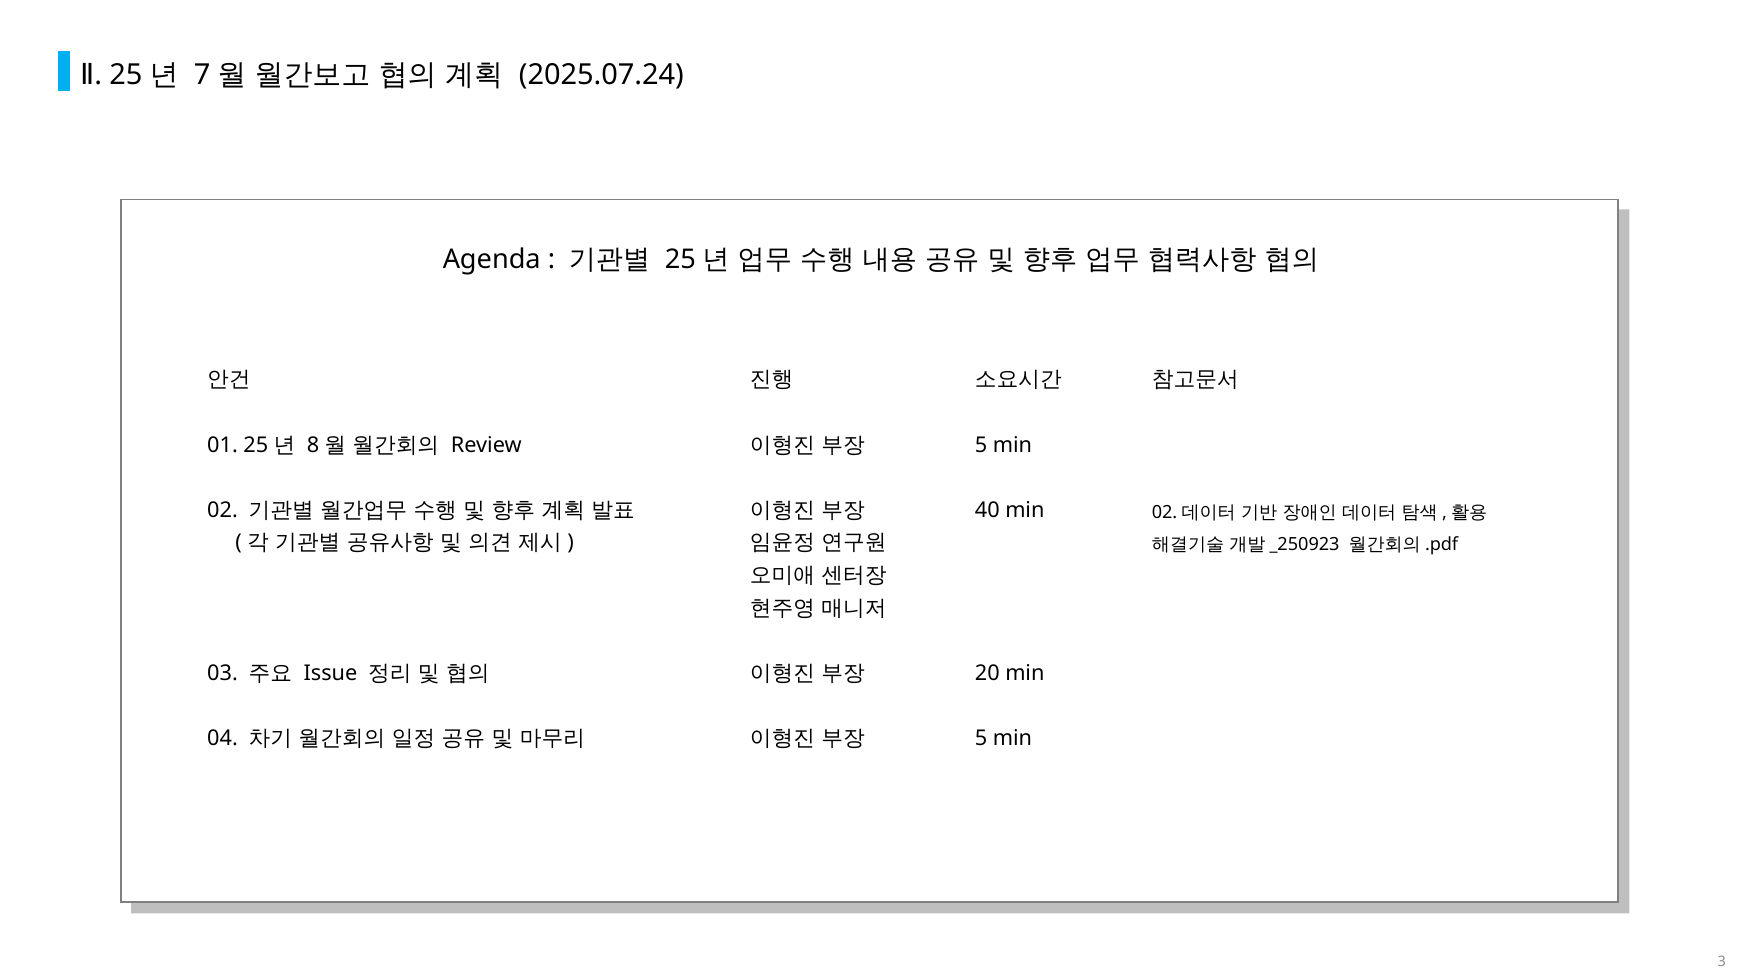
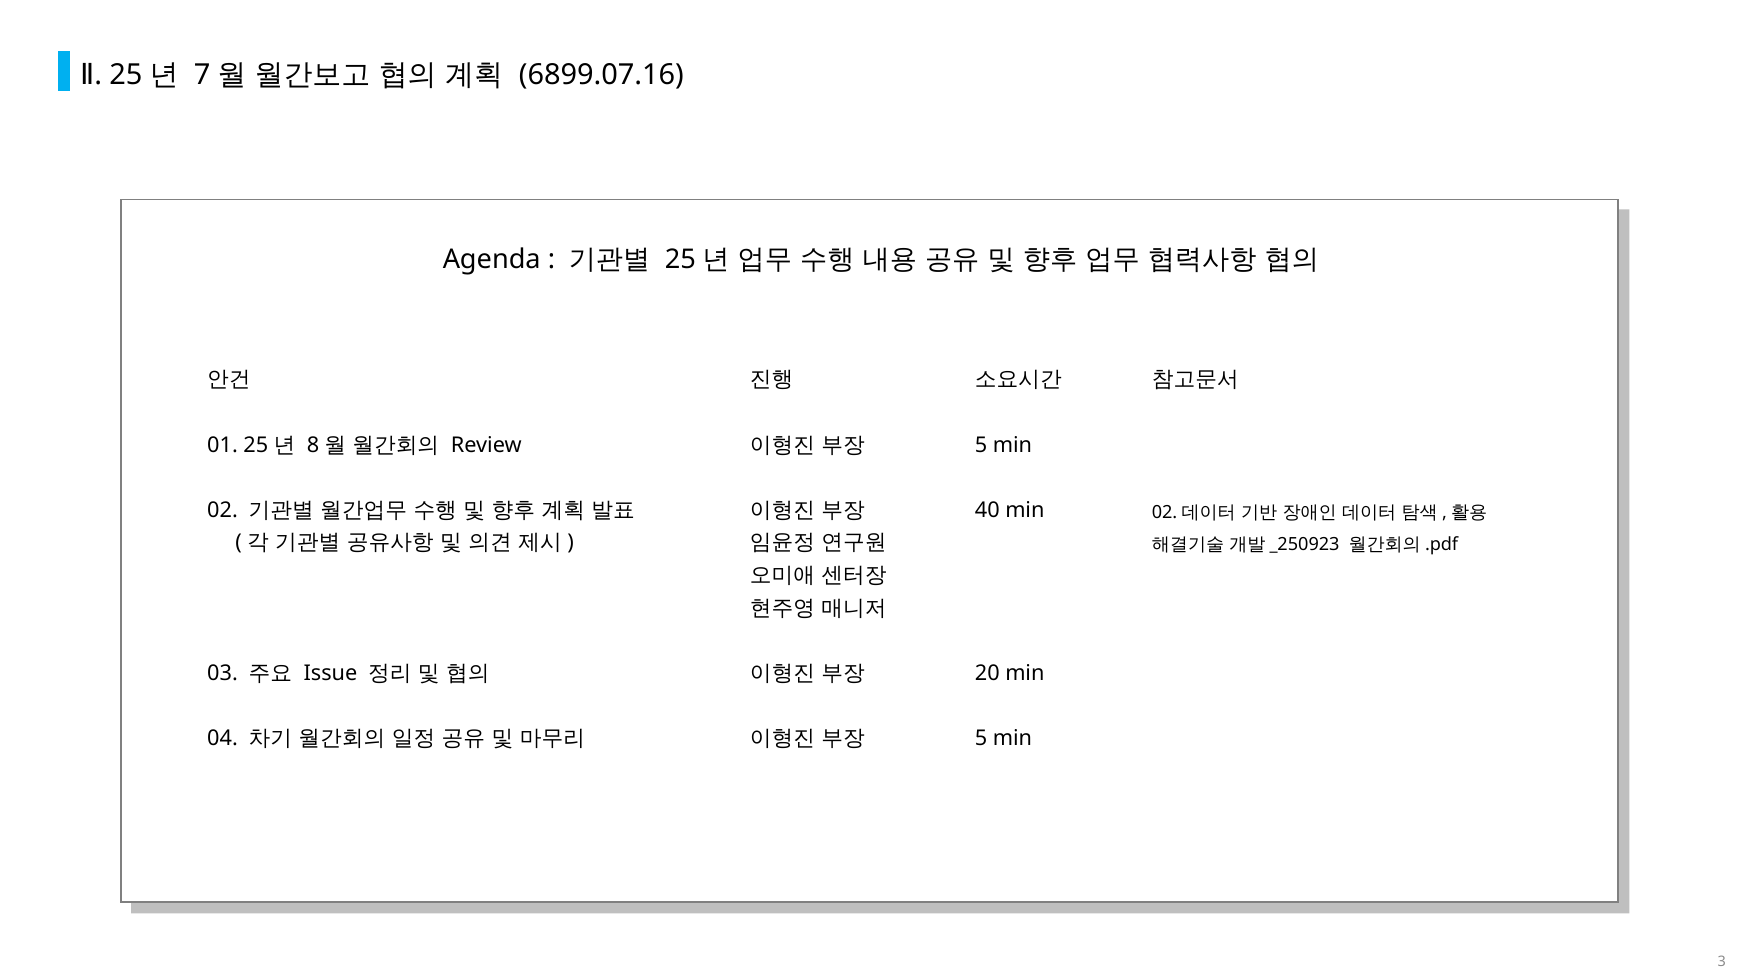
2025.07.24: 2025.07.24 -> 6899.07.16 (601, 75)
